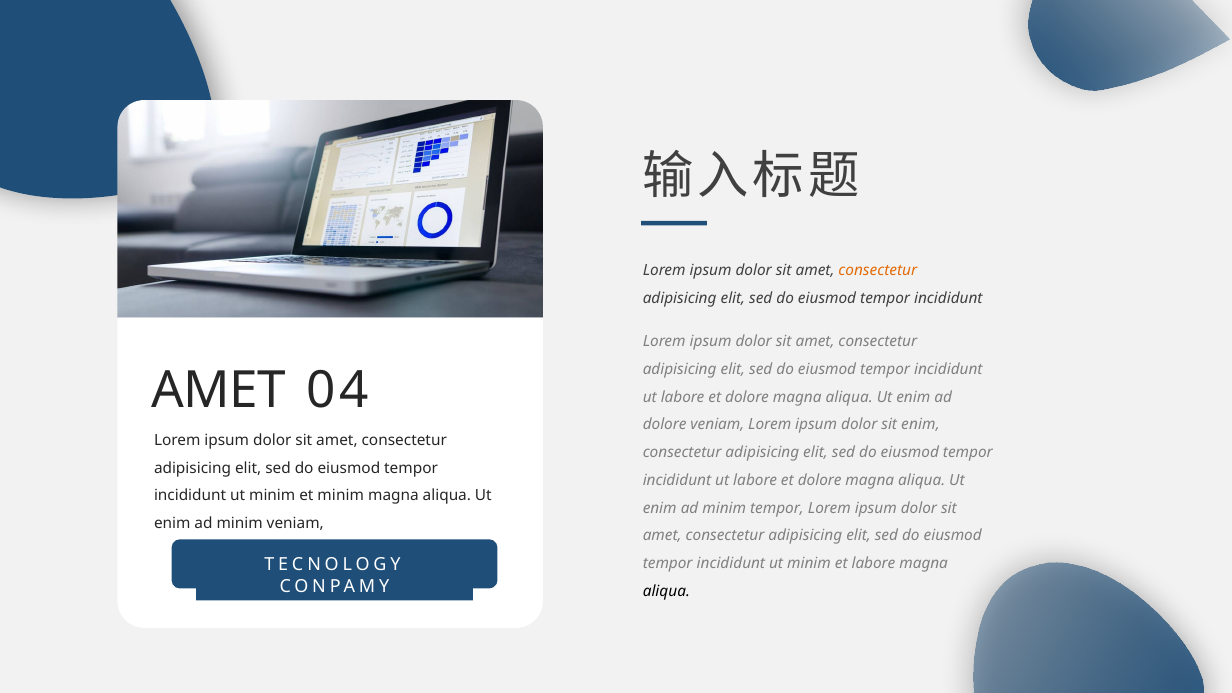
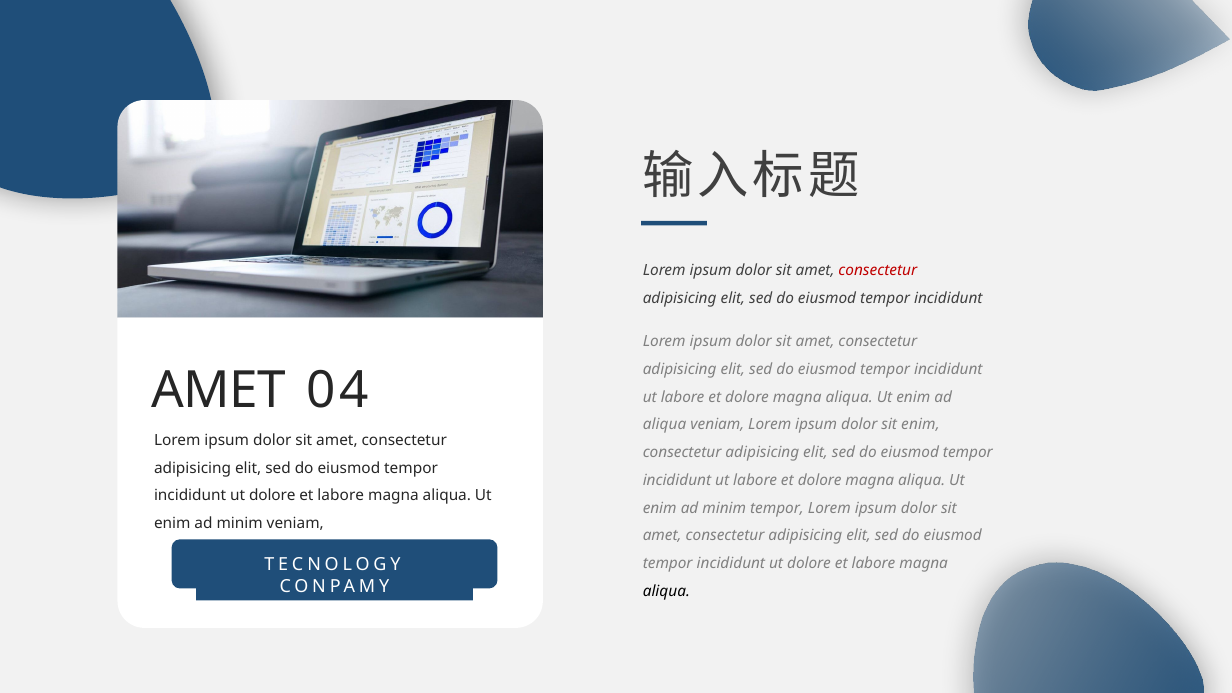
consectetur colour: orange -> red (878, 271)
dolore: dolore -> aliqua (665, 425)
minim: minim -> dolore (272, 496)
minim: minim -> labore (341, 496)
minim: minim -> dolore (809, 563)
